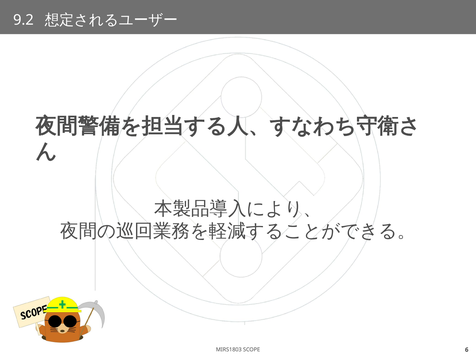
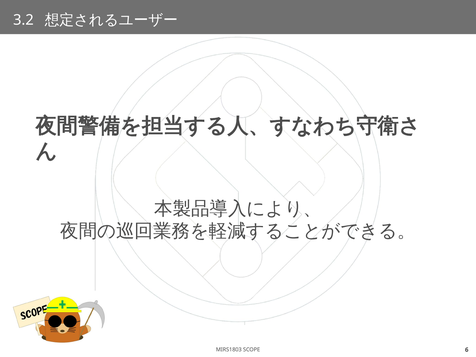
9.2: 9.2 -> 3.2 (23, 20)
